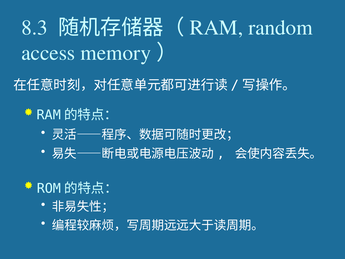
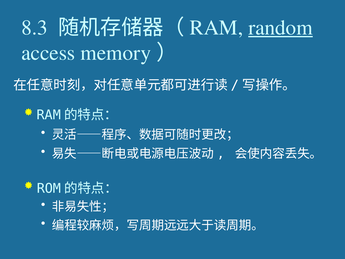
random underline: none -> present (280, 28)
